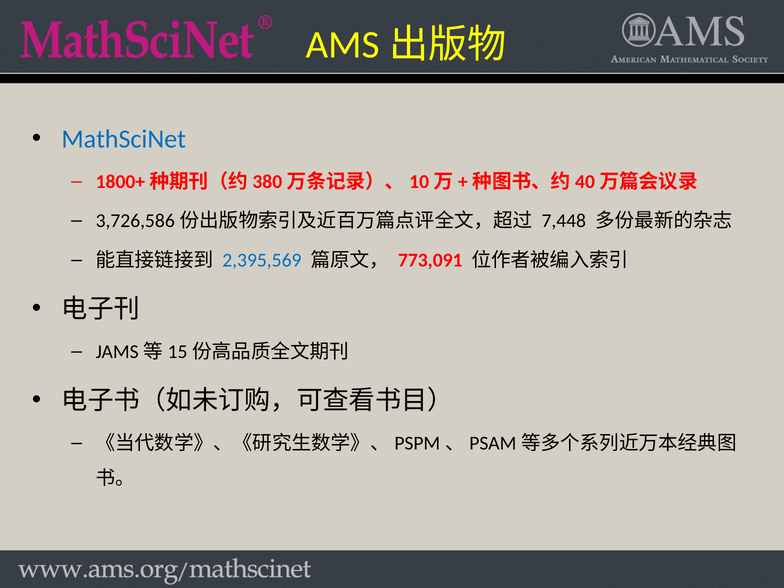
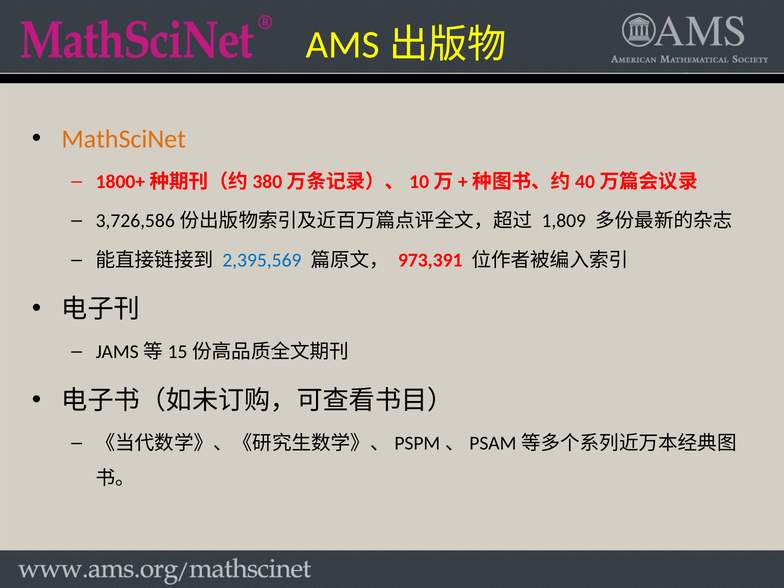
MathSciNet colour: blue -> orange (124, 139)
7,448: 7,448 -> 1,809 (564, 221)
773,091: 773,091 -> 973,391 (430, 260)
